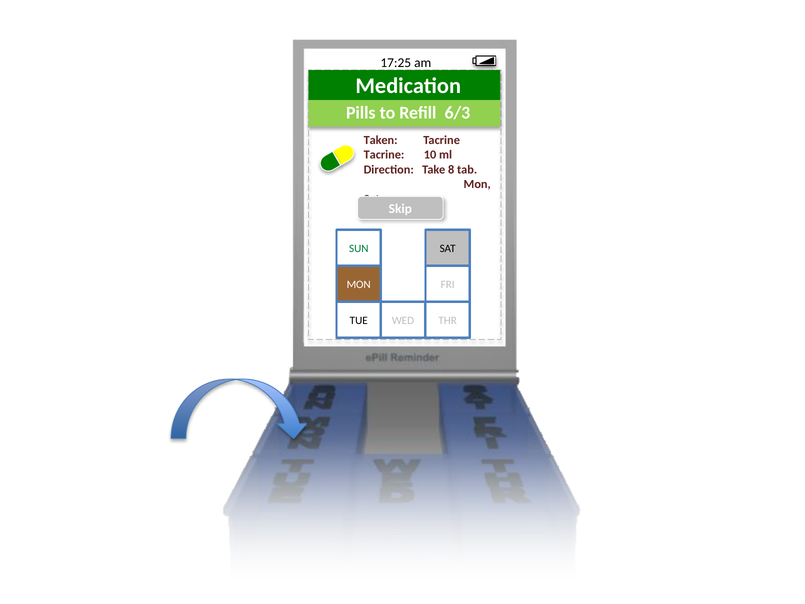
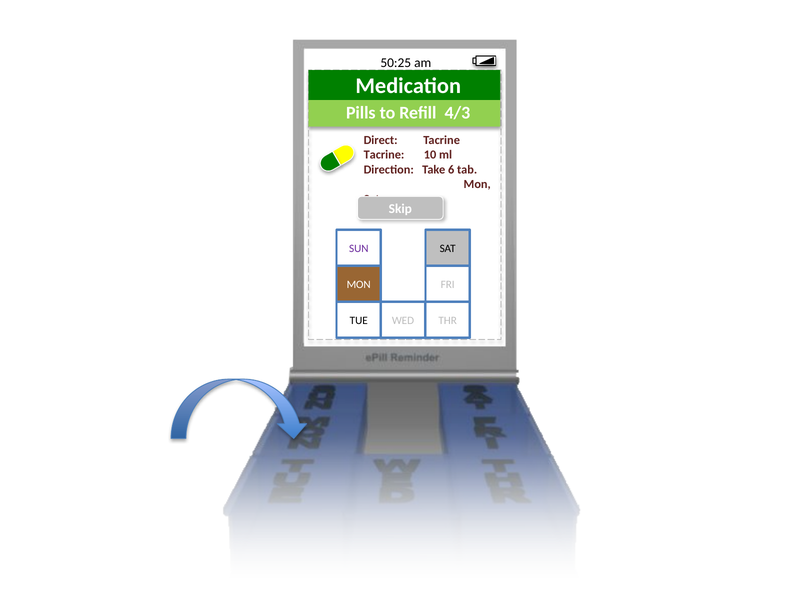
17:25: 17:25 -> 50:25 (396, 63)
6/3: 6/3 -> 4/3 (457, 113)
Taken: Taken -> Direct (381, 140)
8: 8 -> 6 (451, 170)
SUN colour: green -> purple (359, 248)
